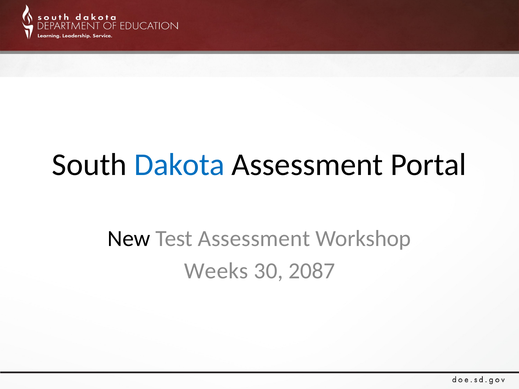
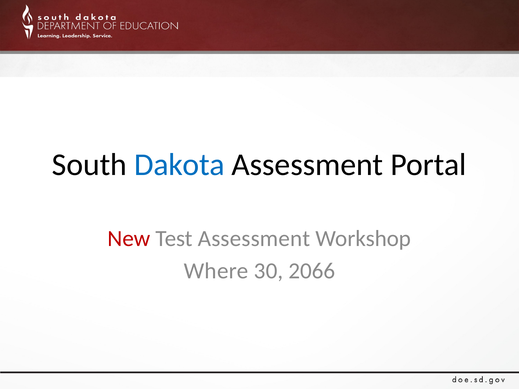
New colour: black -> red (129, 239)
Weeks: Weeks -> Where (216, 271)
2087: 2087 -> 2066 (312, 271)
